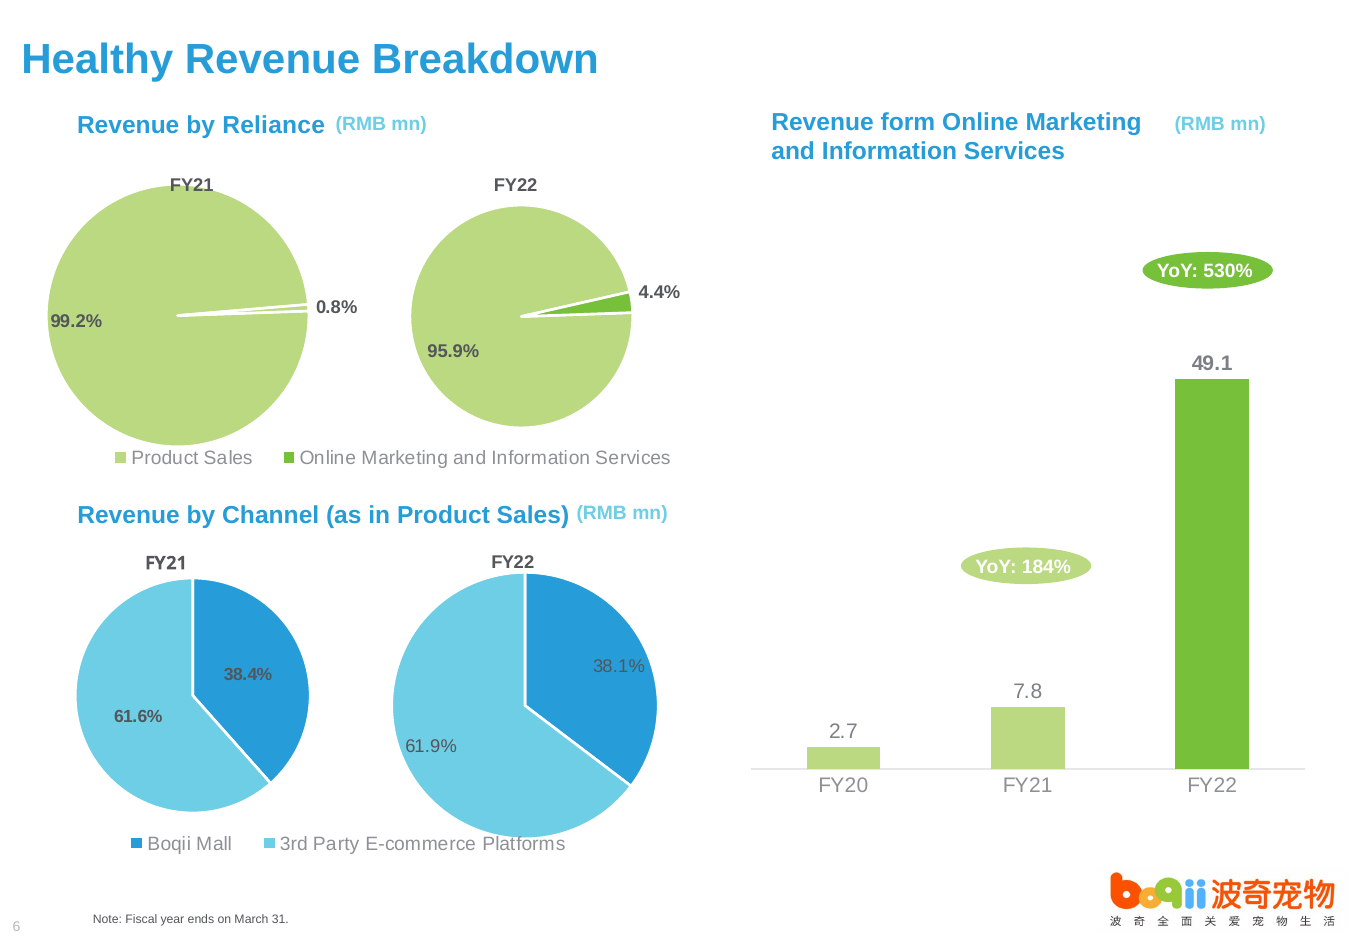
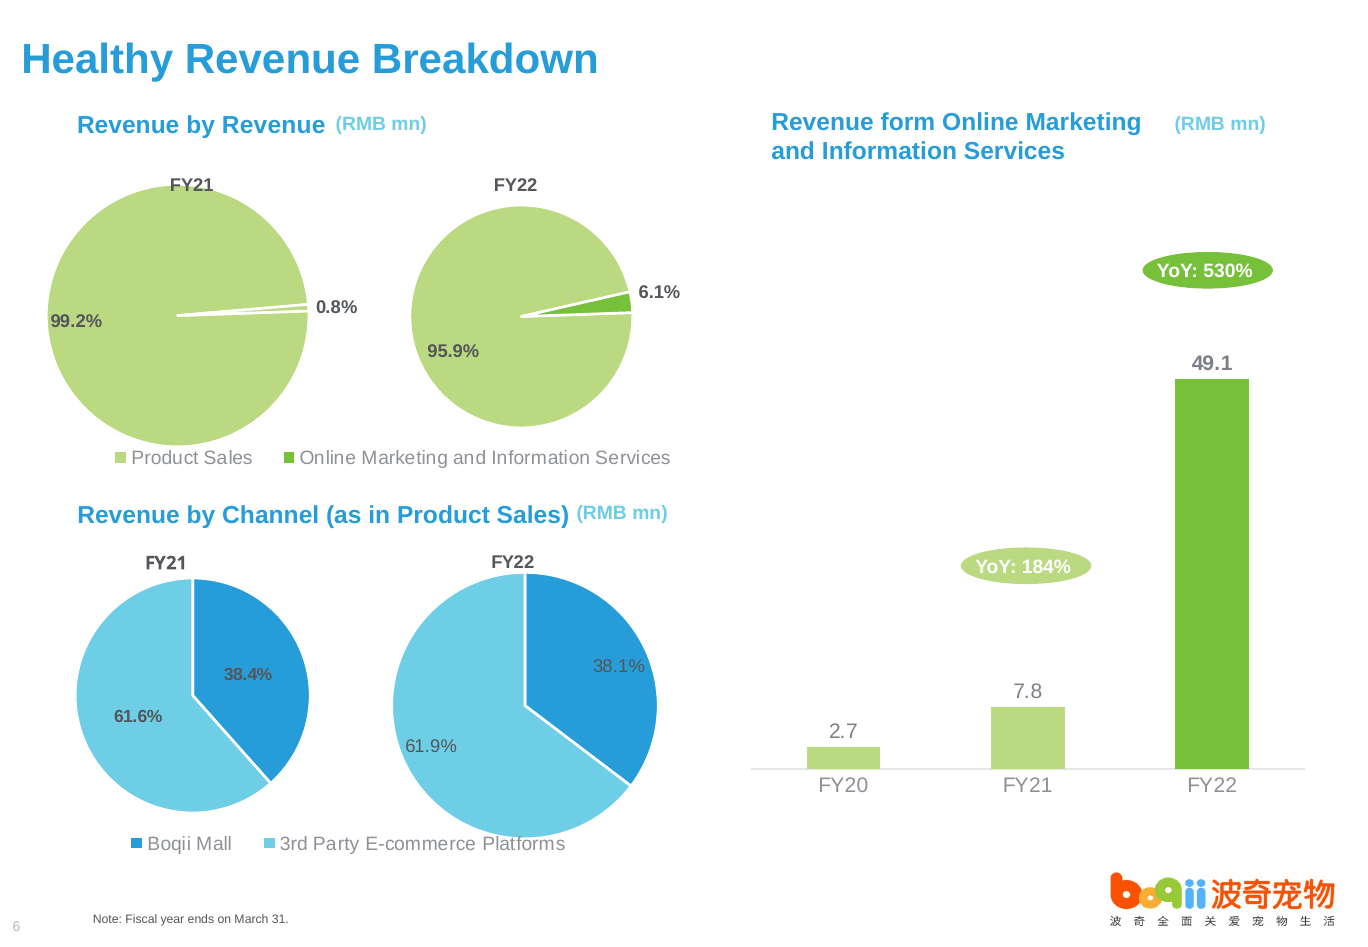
by Reliance: Reliance -> Revenue (274, 125)
4.4%: 4.4% -> 6.1% (659, 292)
